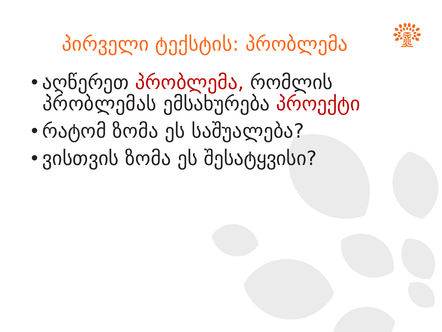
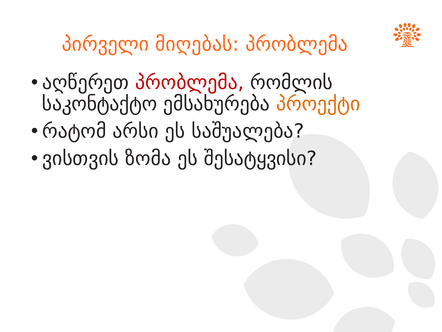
ტექსტის: ტექსტის -> მიღებას (197, 44)
პრობლემას: პრობლემას -> საკონტაქტო (100, 104)
პროექტი colour: red -> orange (318, 104)
რატომ ზომა: ზომა -> არსი (136, 131)
